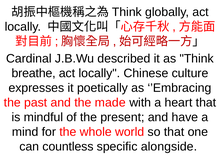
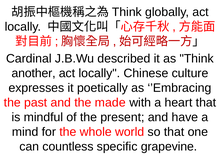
breathe: breathe -> another (34, 73)
alongside: alongside -> grapevine (169, 147)
